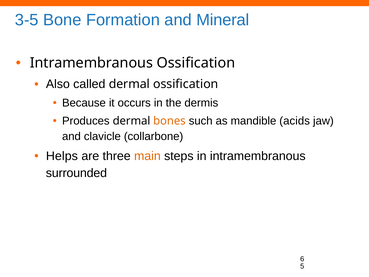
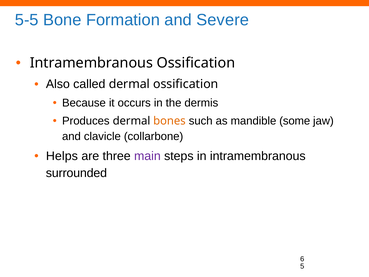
3-5: 3-5 -> 5-5 (27, 20)
Mineral: Mineral -> Severe (223, 20)
acids: acids -> some (295, 121)
main colour: orange -> purple (147, 156)
